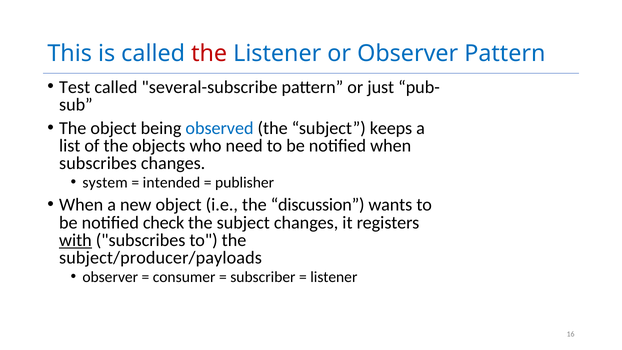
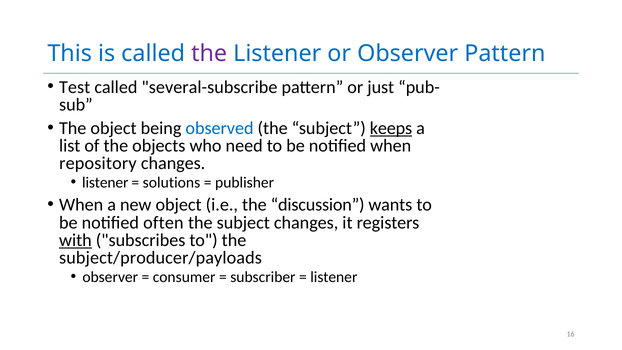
the colour: red -> purple (209, 53)
keeps underline: none -> present (391, 128)
subscribes: subscribes -> repository (98, 163)
system: system -> listener (105, 183)
intended: intended -> solutions (172, 183)
check: check -> often (163, 223)
